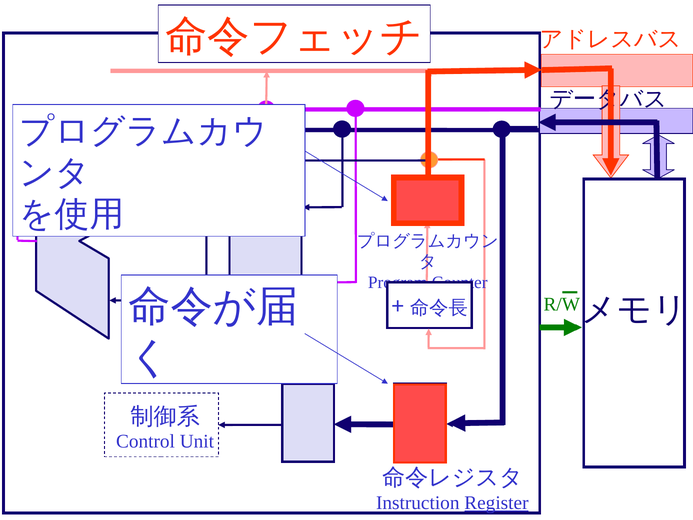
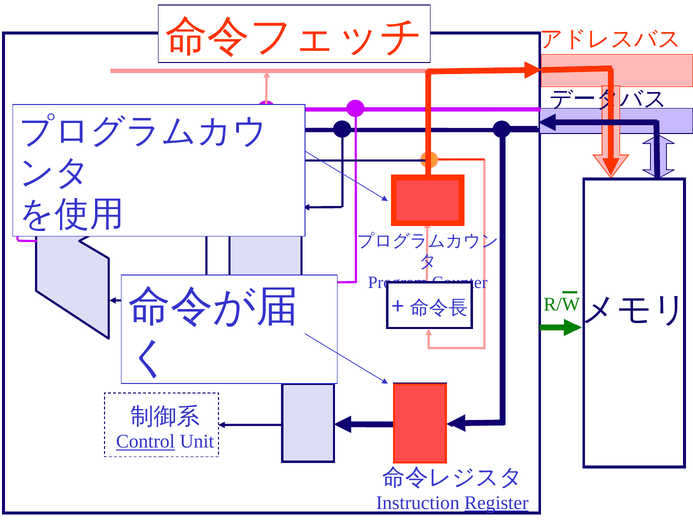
Control underline: none -> present (146, 441)
